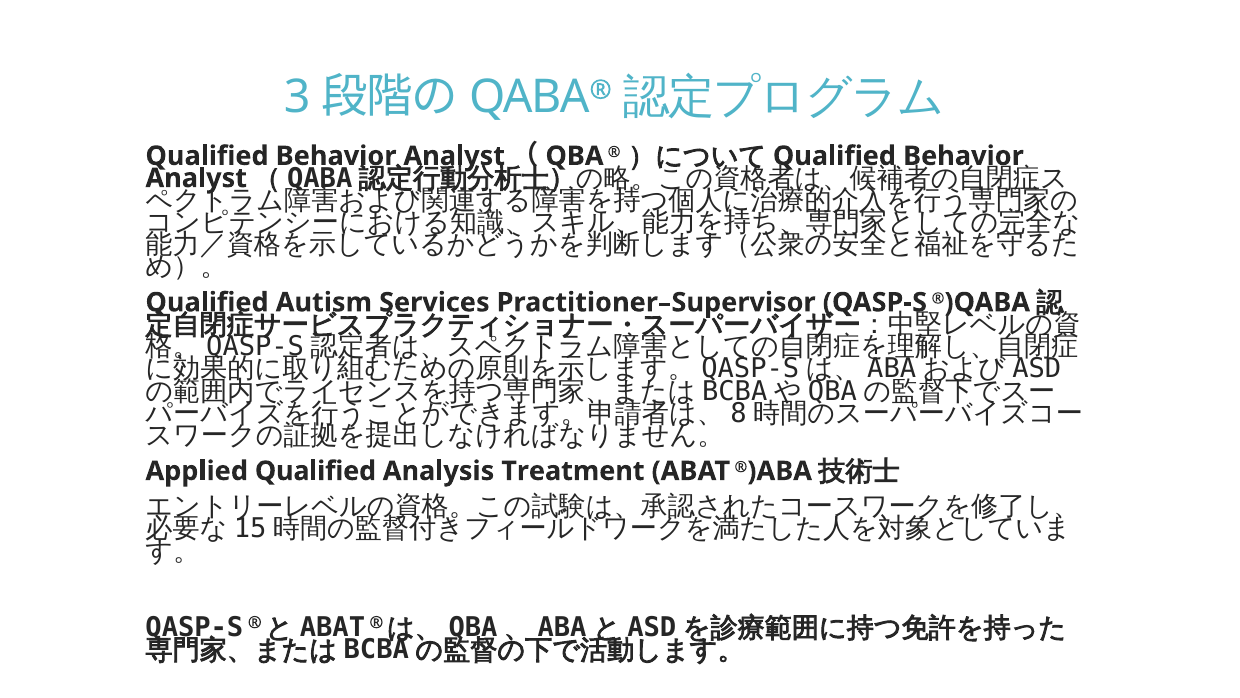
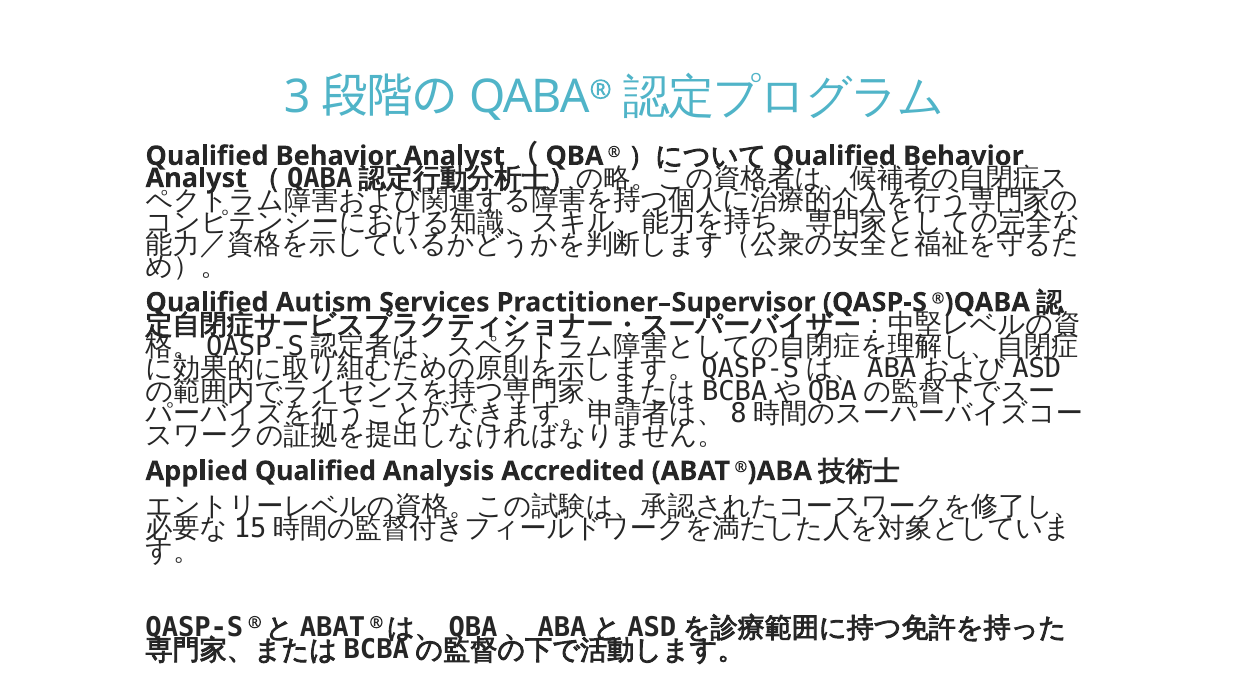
Treatment: Treatment -> Accredited (573, 471)
